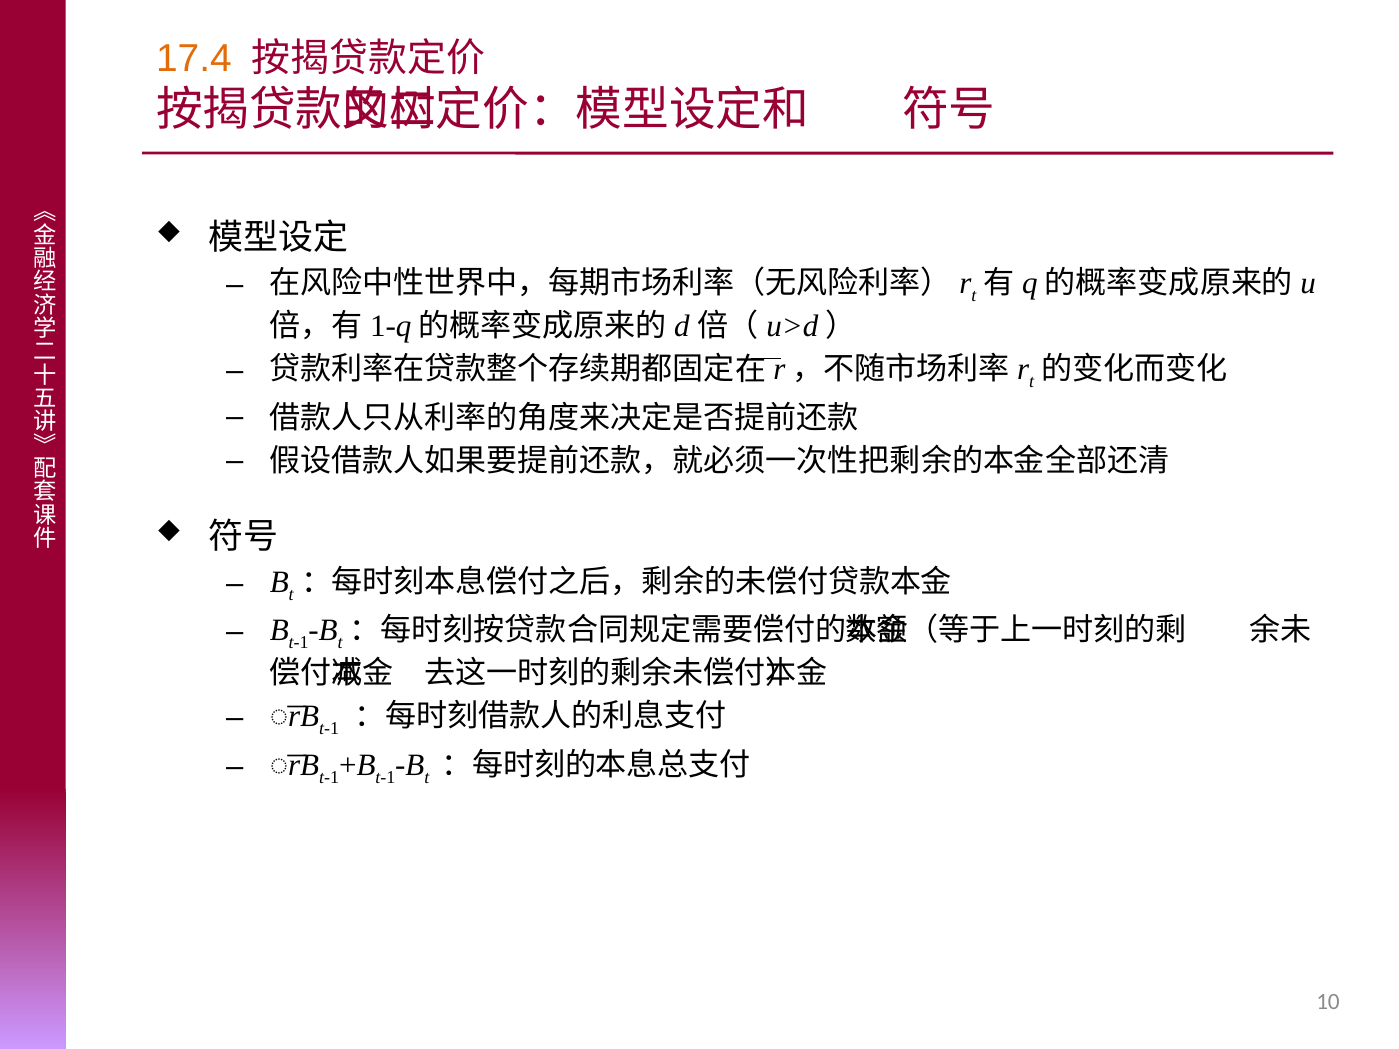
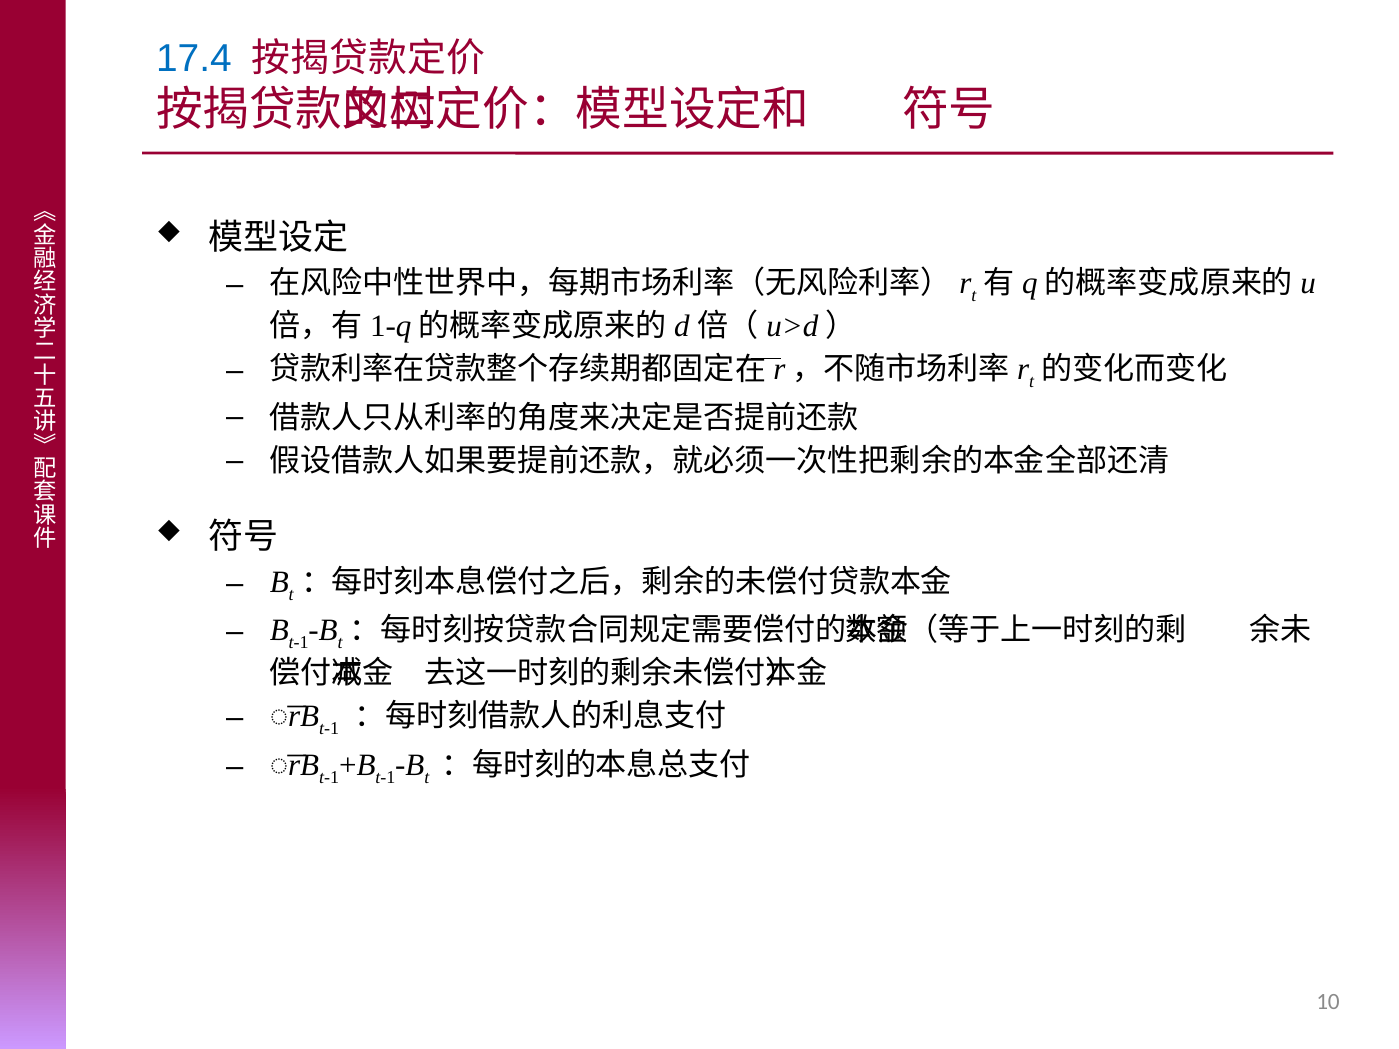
17.4 colour: orange -> blue (194, 58)
